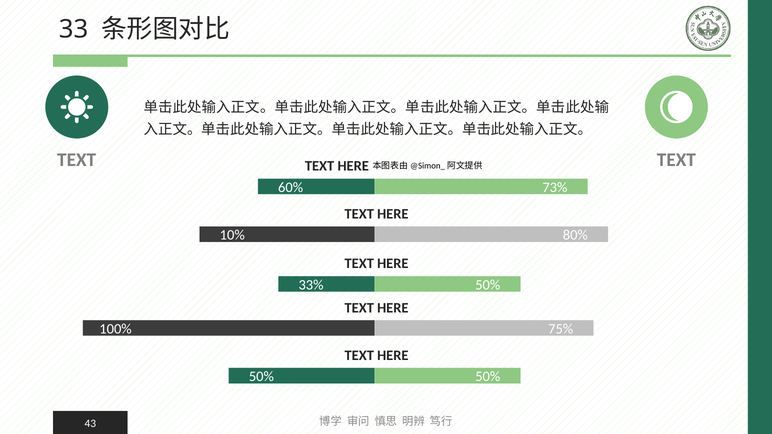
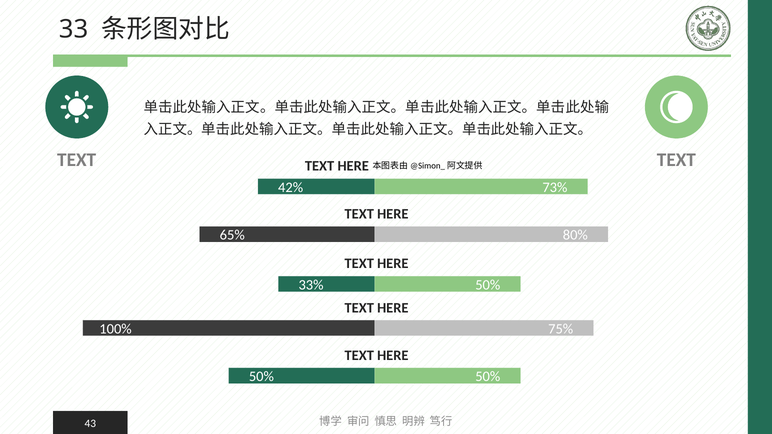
60%: 60% -> 42% (291, 188)
10%: 10% -> 65% (232, 235)
